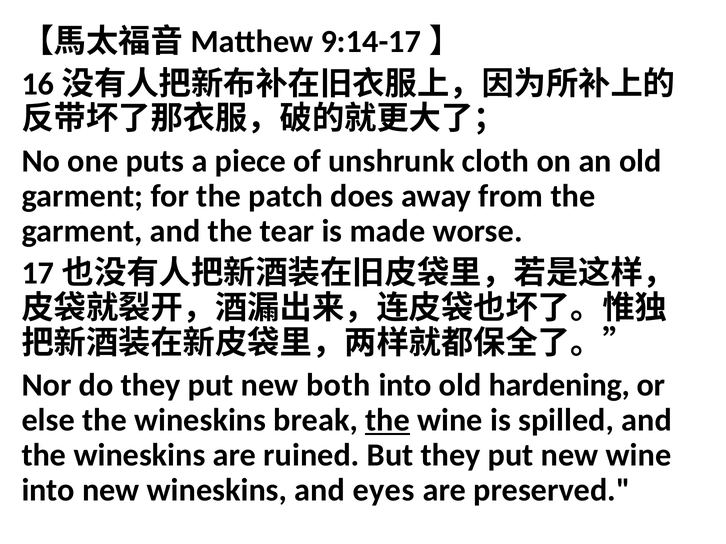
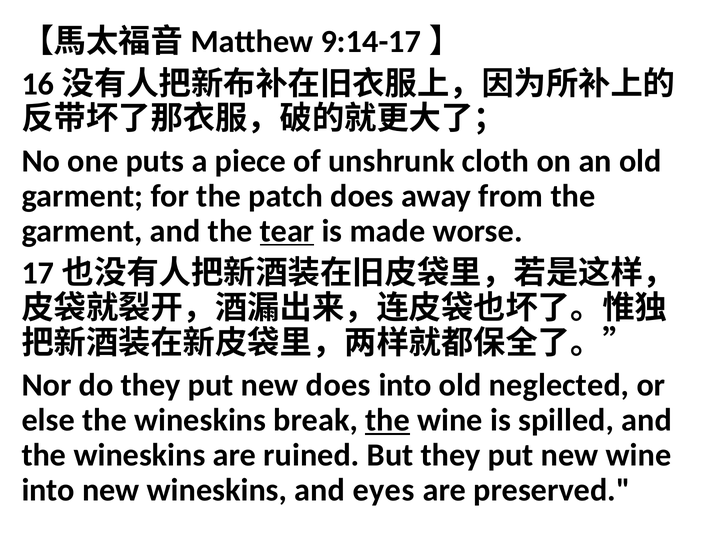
tear underline: none -> present (287, 231)
new both: both -> does (338, 386)
hardening: hardening -> neglected (559, 386)
